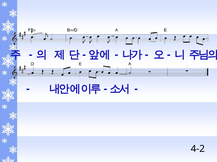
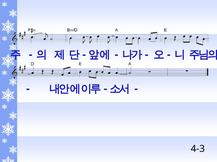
4-2: 4-2 -> 4-3 (198, 149)
